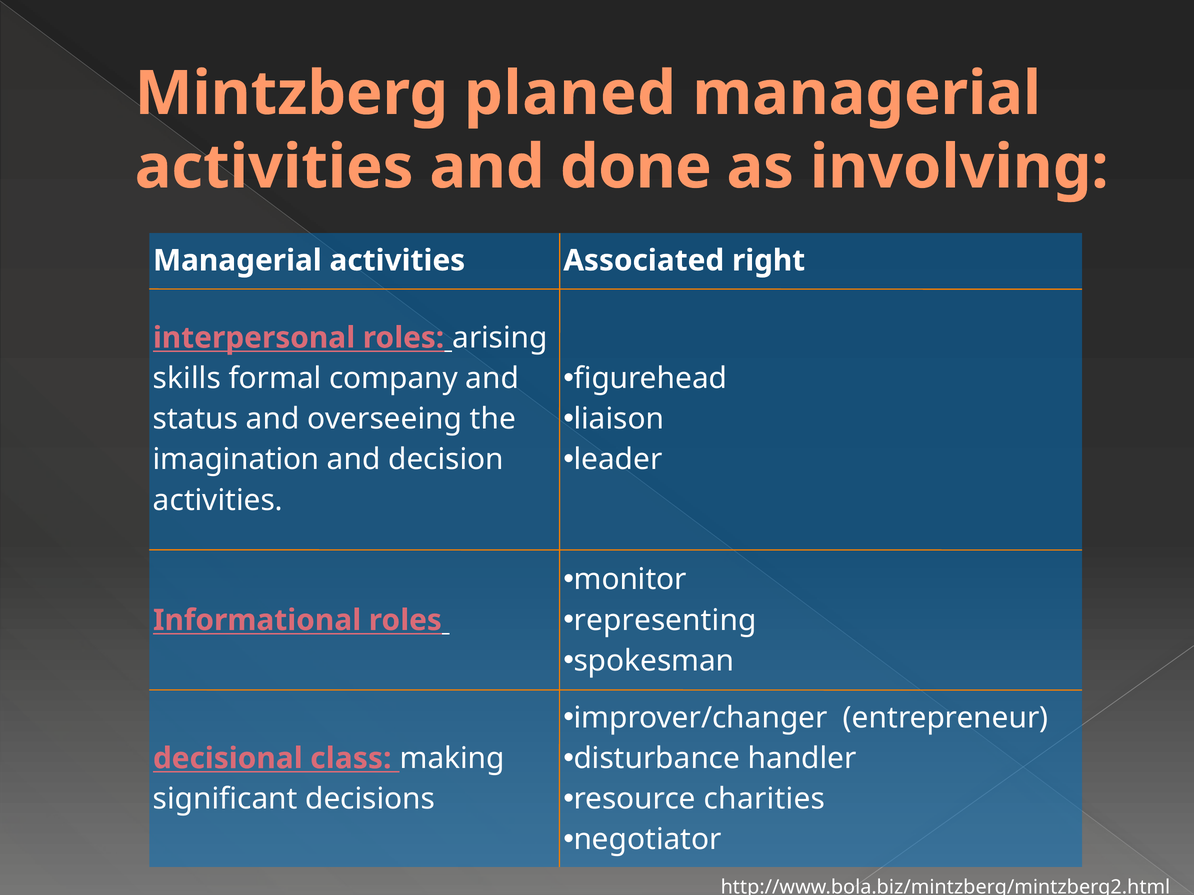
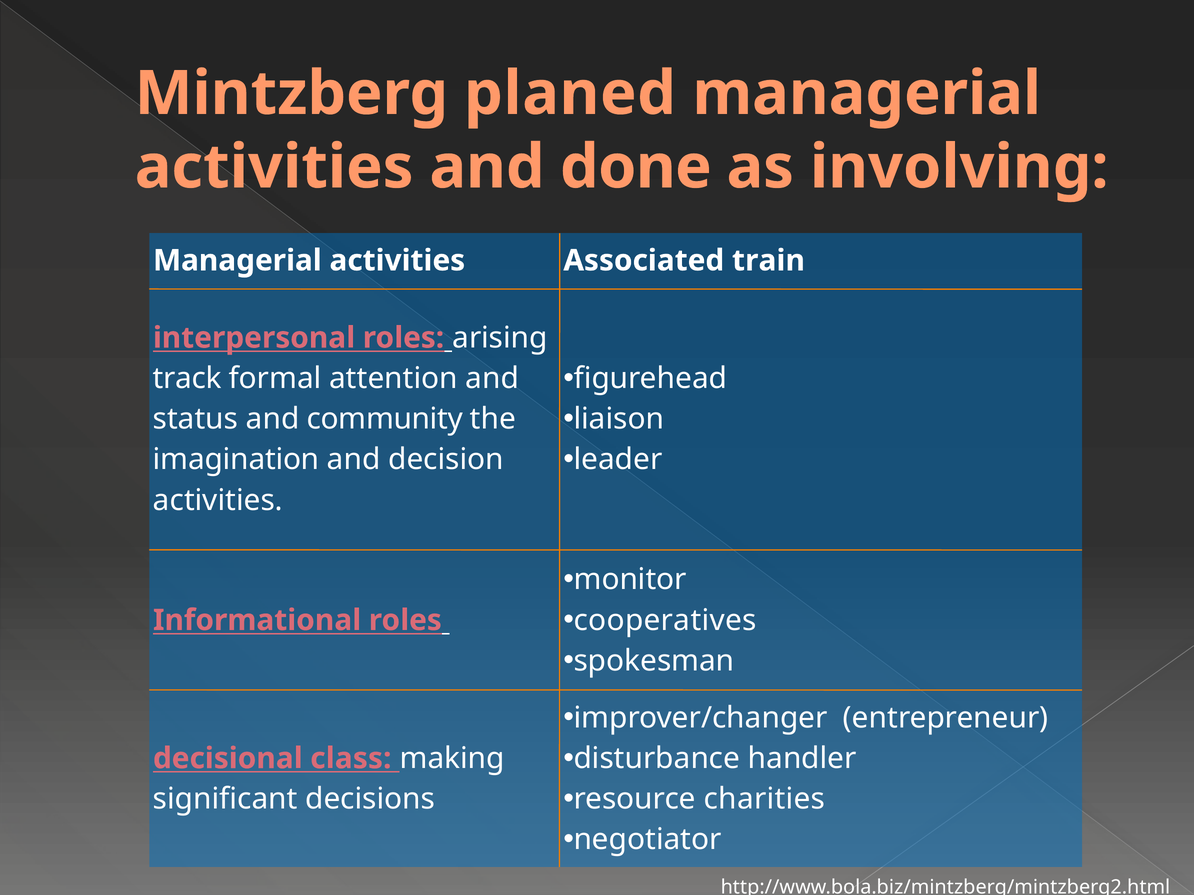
right: right -> train (768, 261)
skills: skills -> track (187, 379)
company: company -> attention (394, 379)
overseeing: overseeing -> community (385, 419)
representing: representing -> cooperatives (665, 621)
